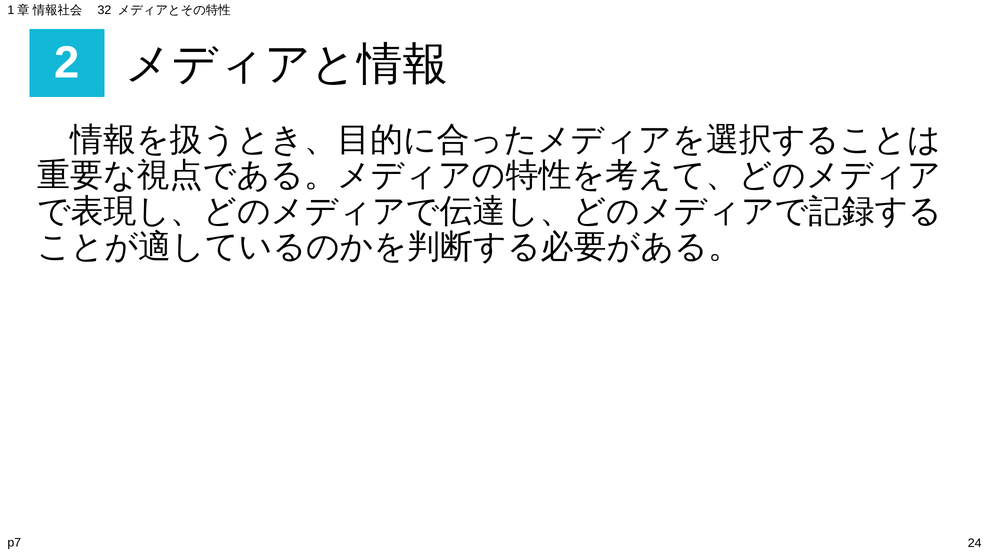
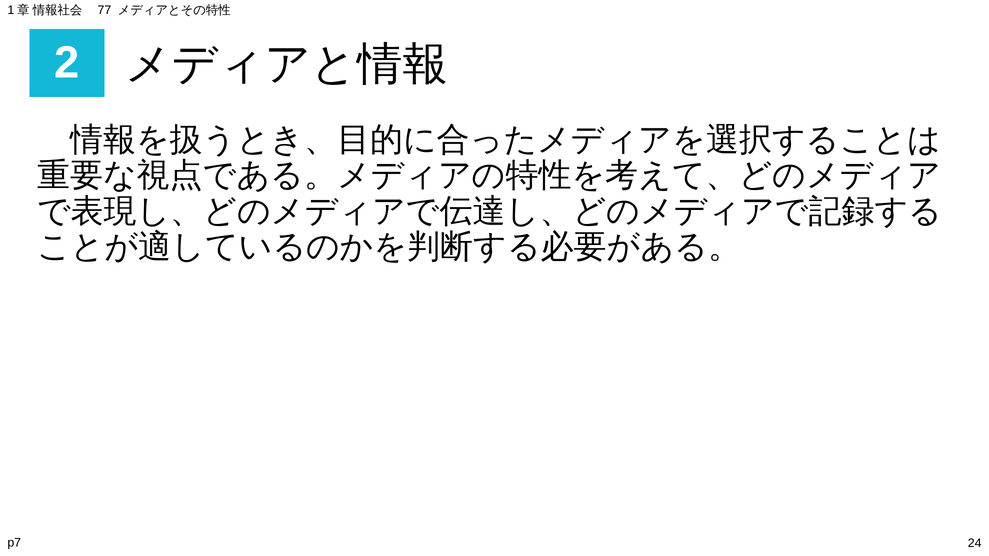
32: 32 -> 77 (104, 10)
